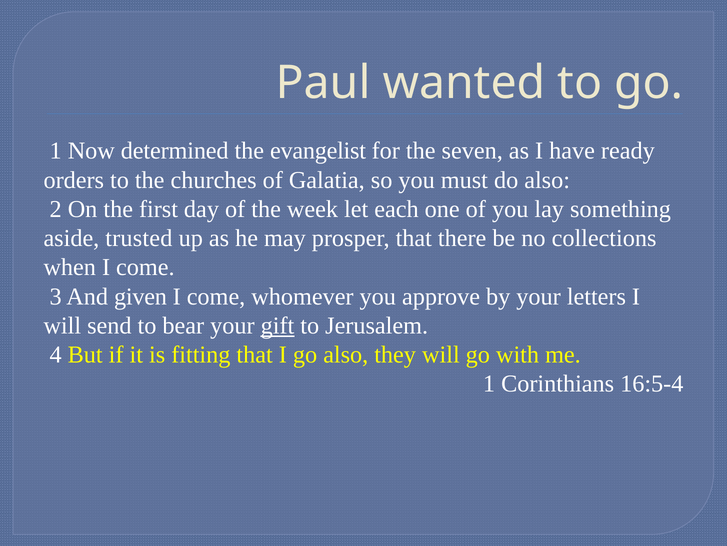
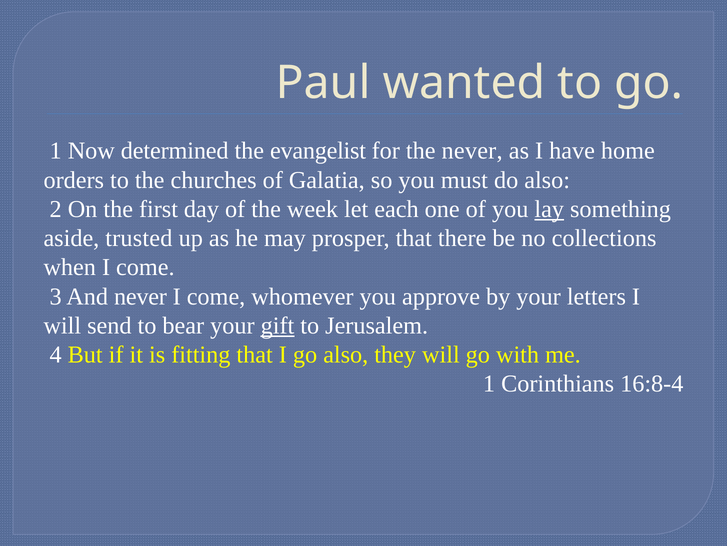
the seven: seven -> never (472, 151)
ready: ready -> home (628, 151)
lay underline: none -> present (549, 209)
And given: given -> never (140, 296)
16:5-4: 16:5-4 -> 16:8-4 (652, 383)
